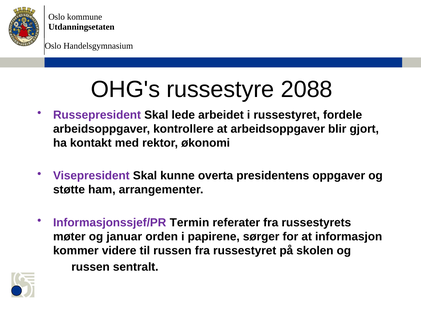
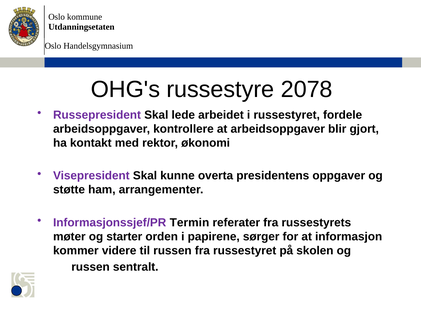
2088: 2088 -> 2078 (307, 89)
januar: januar -> starter (124, 236)
